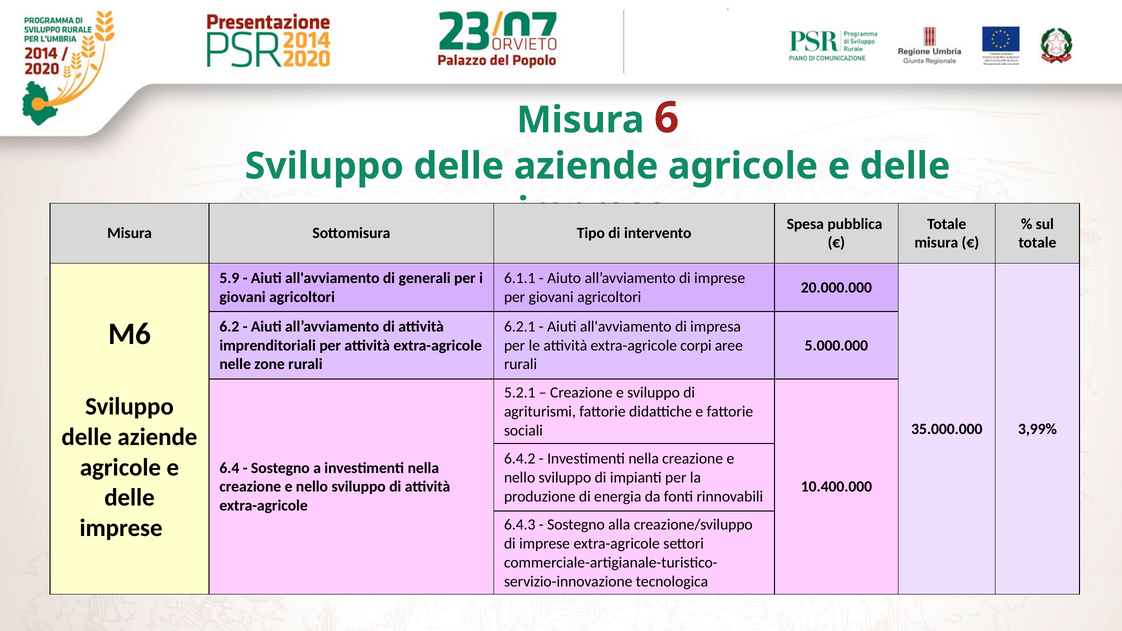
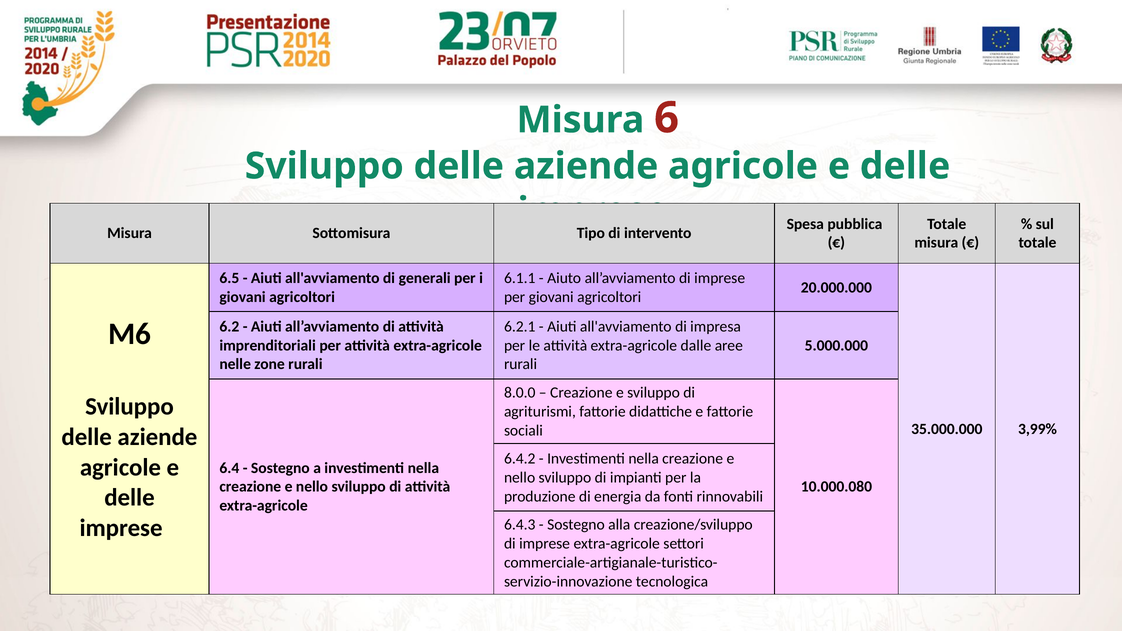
5.9: 5.9 -> 6.5 (229, 278)
corpi: corpi -> dalle (696, 345)
5.2.1: 5.2.1 -> 8.0.0 (520, 393)
10.400.000: 10.400.000 -> 10.000.080 (836, 487)
